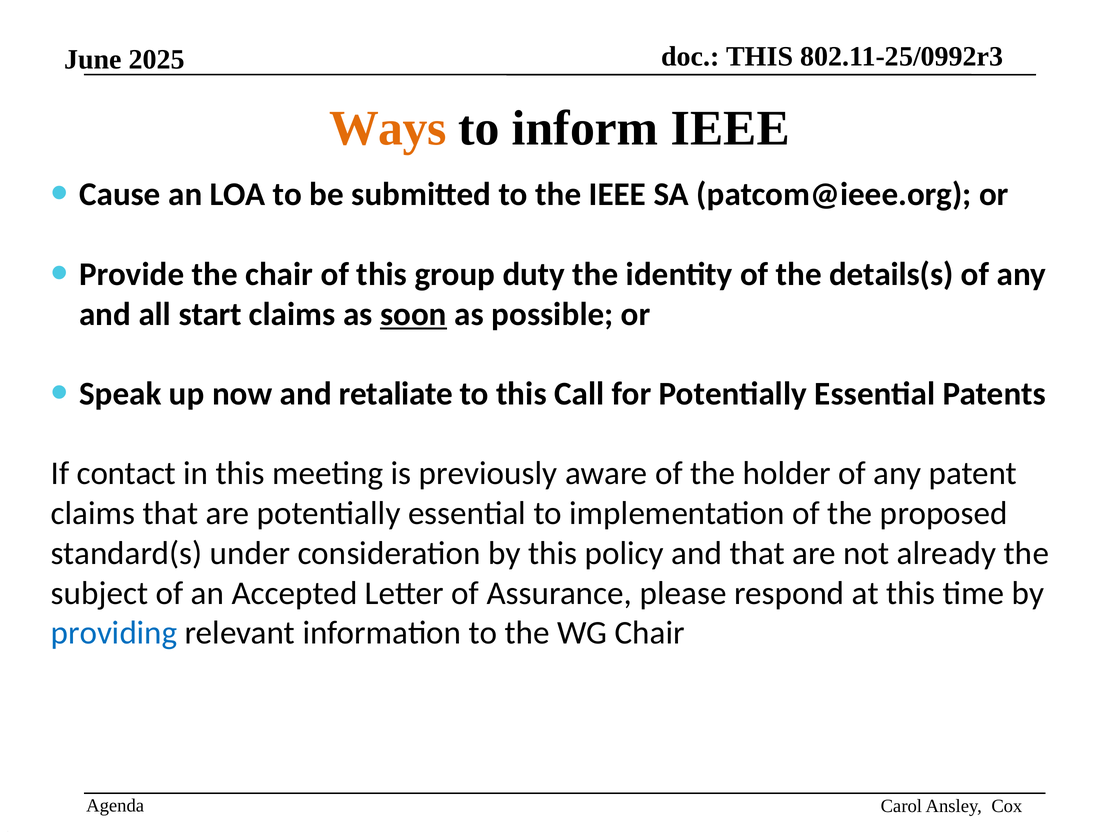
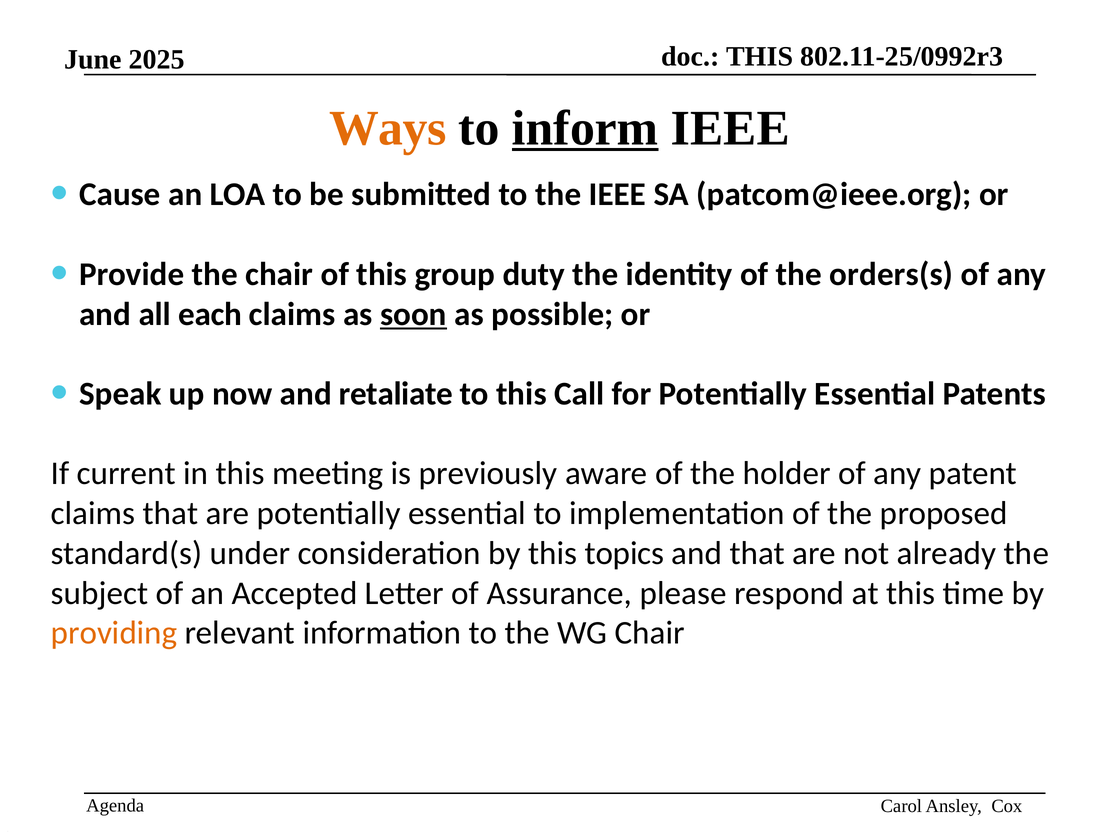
inform underline: none -> present (585, 128)
details(s: details(s -> orders(s (891, 274)
start: start -> each (210, 314)
contact: contact -> current (126, 474)
policy: policy -> topics (624, 553)
providing colour: blue -> orange (114, 633)
